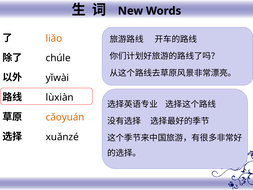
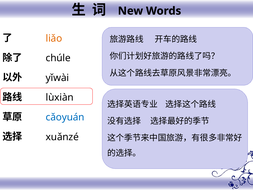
cǎoyuán colour: orange -> blue (65, 117)
